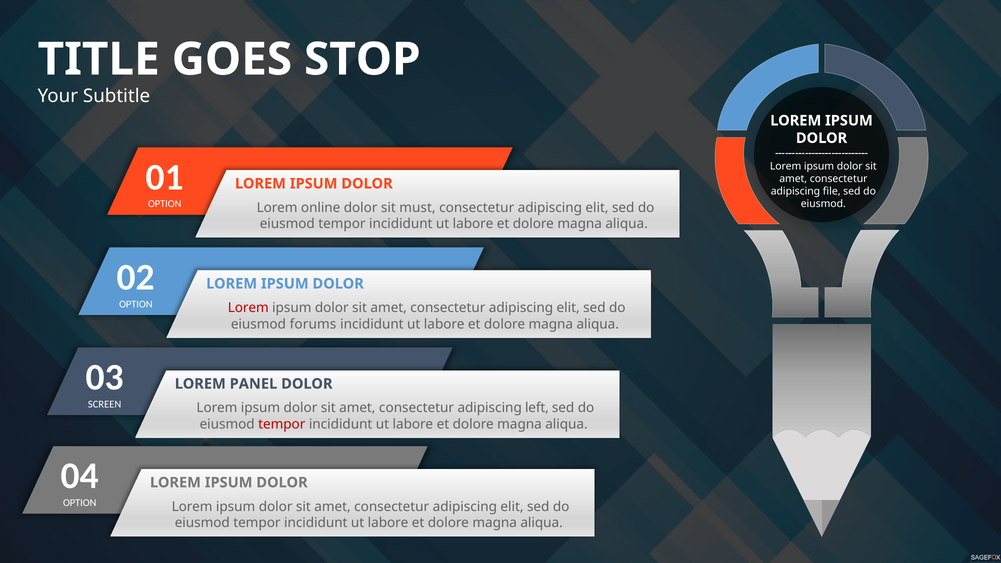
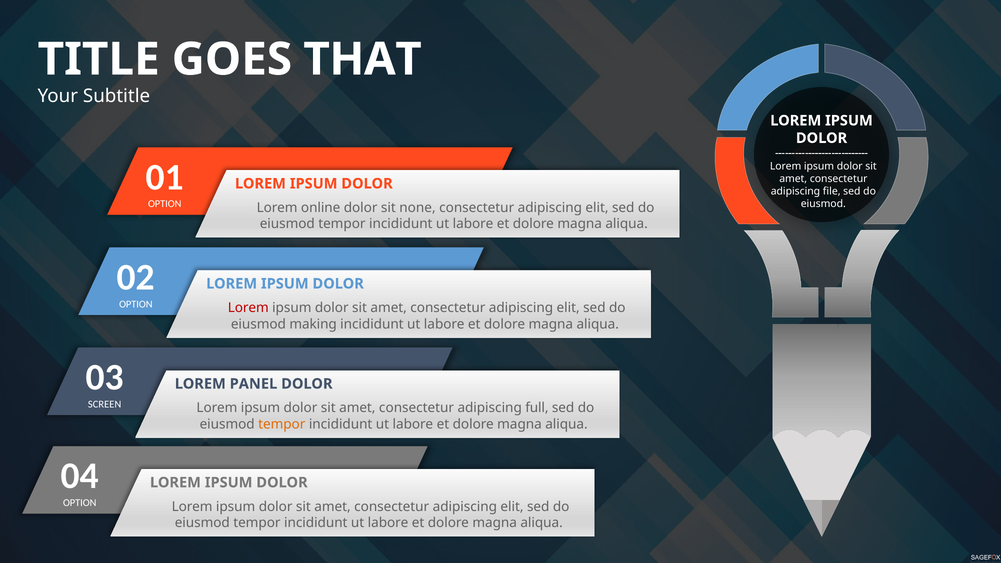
STOP: STOP -> THAT (363, 59)
must: must -> none (417, 208)
forums: forums -> making (313, 324)
left: left -> full (537, 408)
tempor colour: red -> orange (282, 424)
